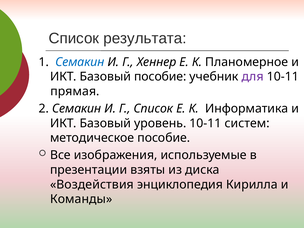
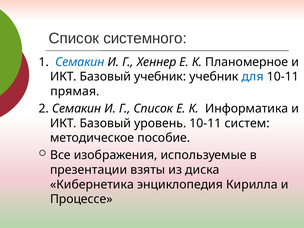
результата: результата -> системного (145, 38)
Базовый пособие: пособие -> учебник (160, 77)
для colour: purple -> blue (253, 77)
Воздействия: Воздействия -> Кибернетика (92, 184)
Команды: Команды -> Процессе (81, 199)
